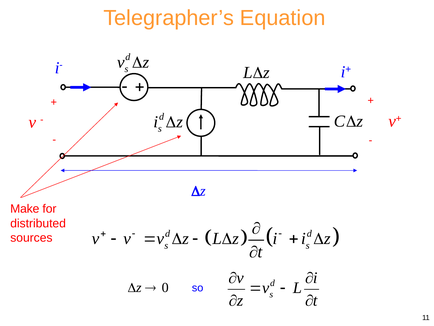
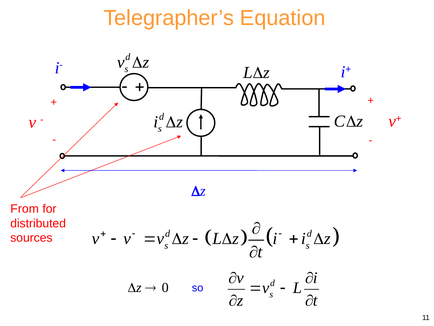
Make: Make -> From (25, 209)
